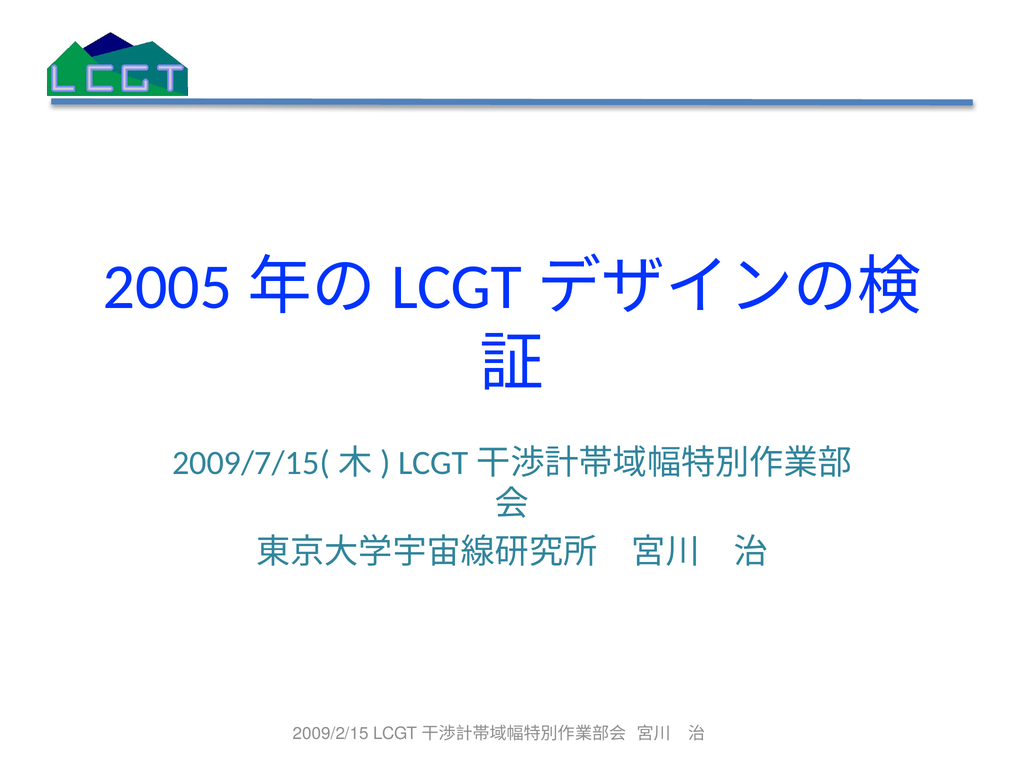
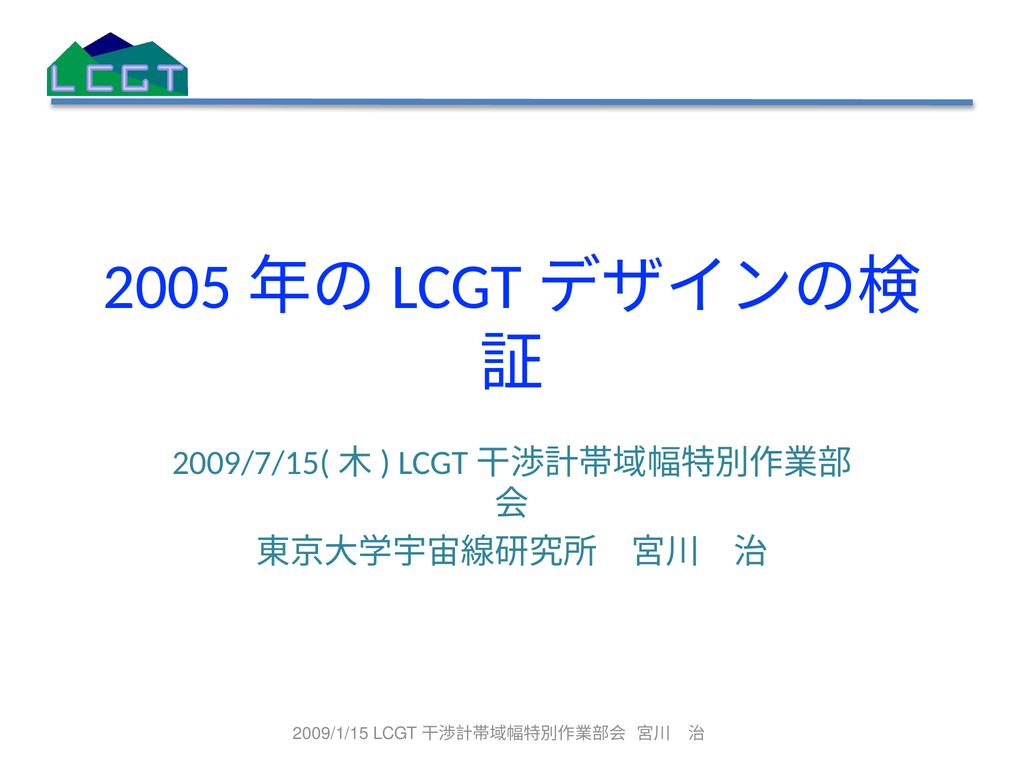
2009/2/15: 2009/2/15 -> 2009/1/15 (331, 733)
